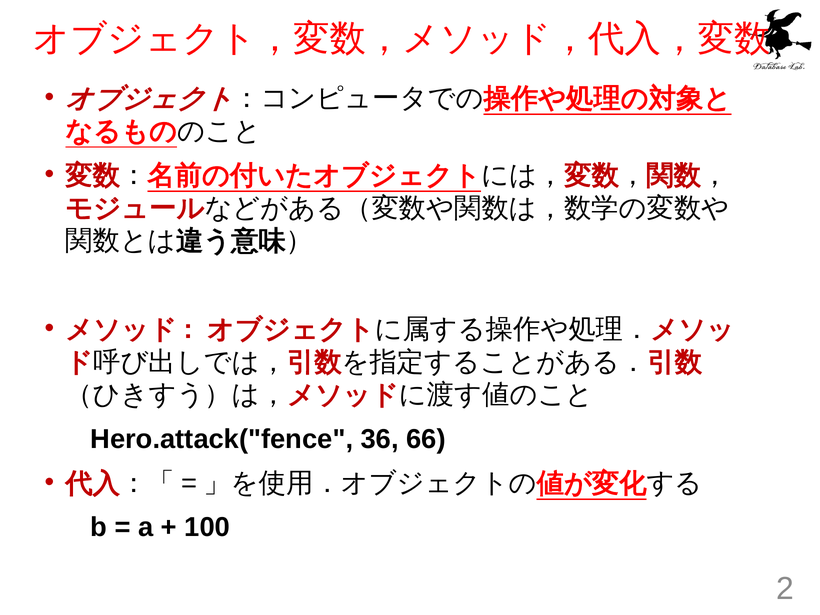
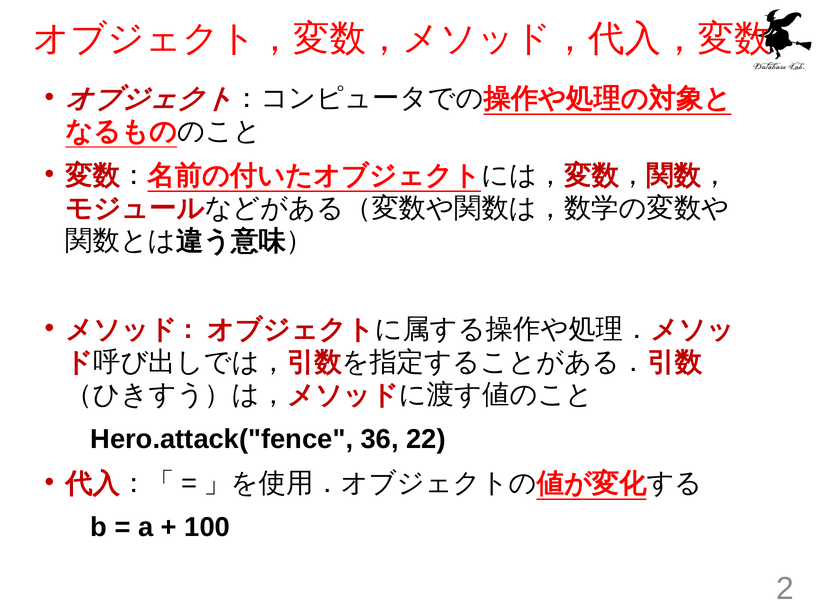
66: 66 -> 22 (426, 439)
